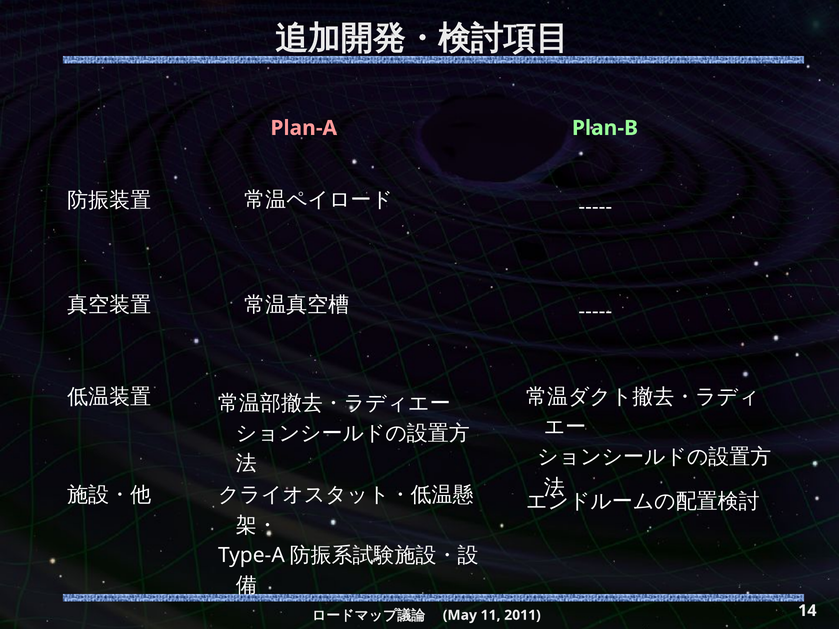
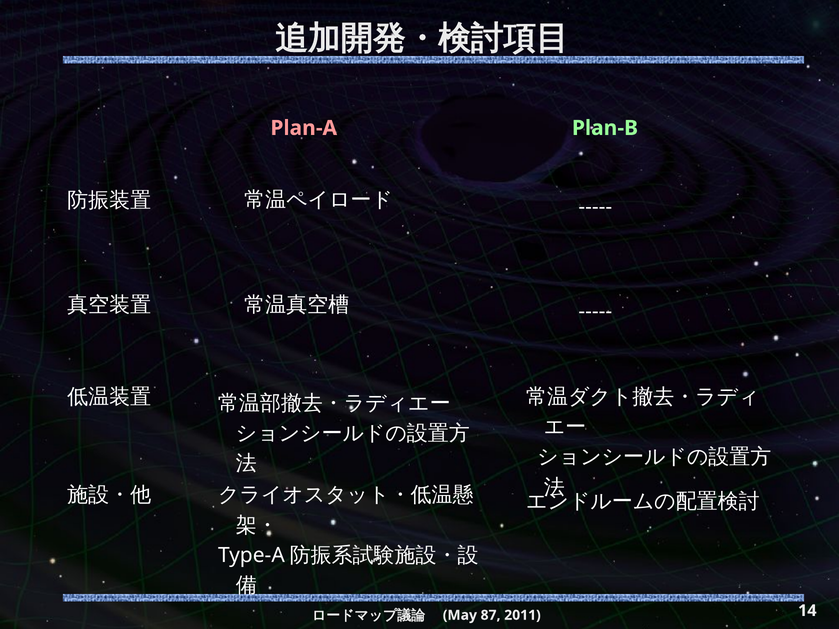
11: 11 -> 87 (491, 615)
